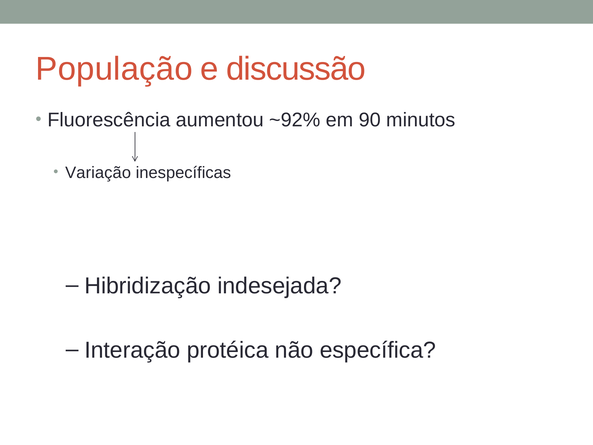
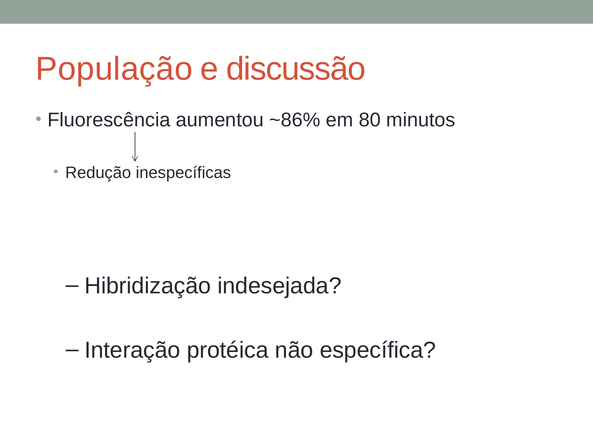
~92%: ~92% -> ~86% (295, 120)
90: 90 -> 80 (370, 120)
Variação: Variação -> Redução (98, 172)
